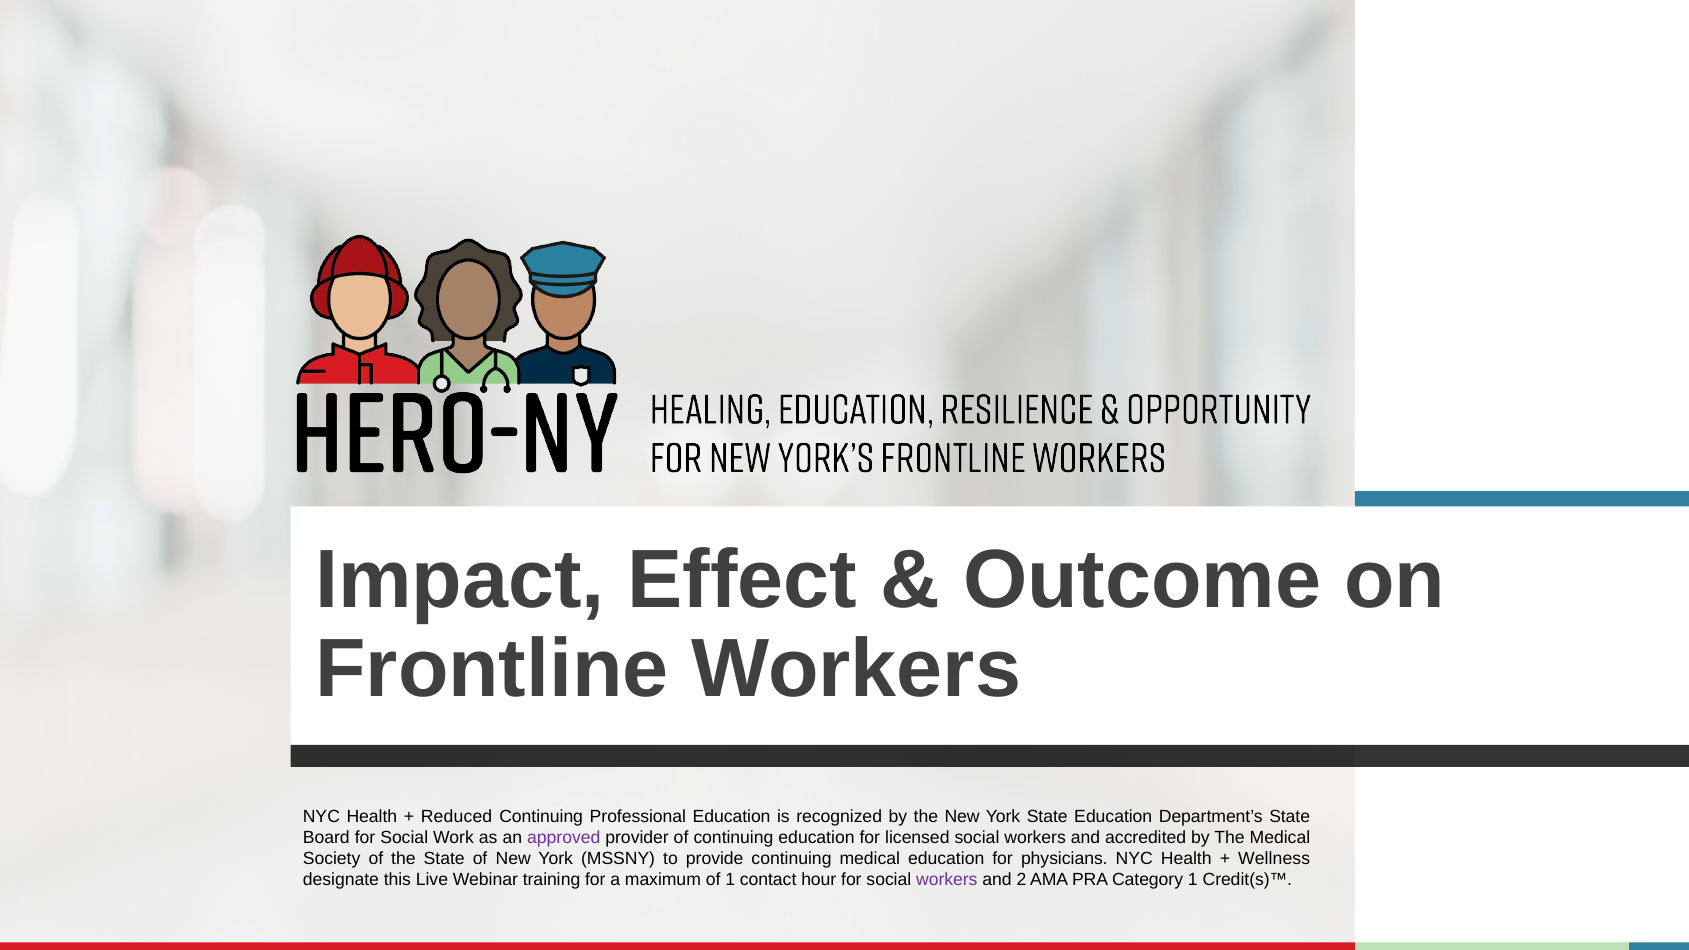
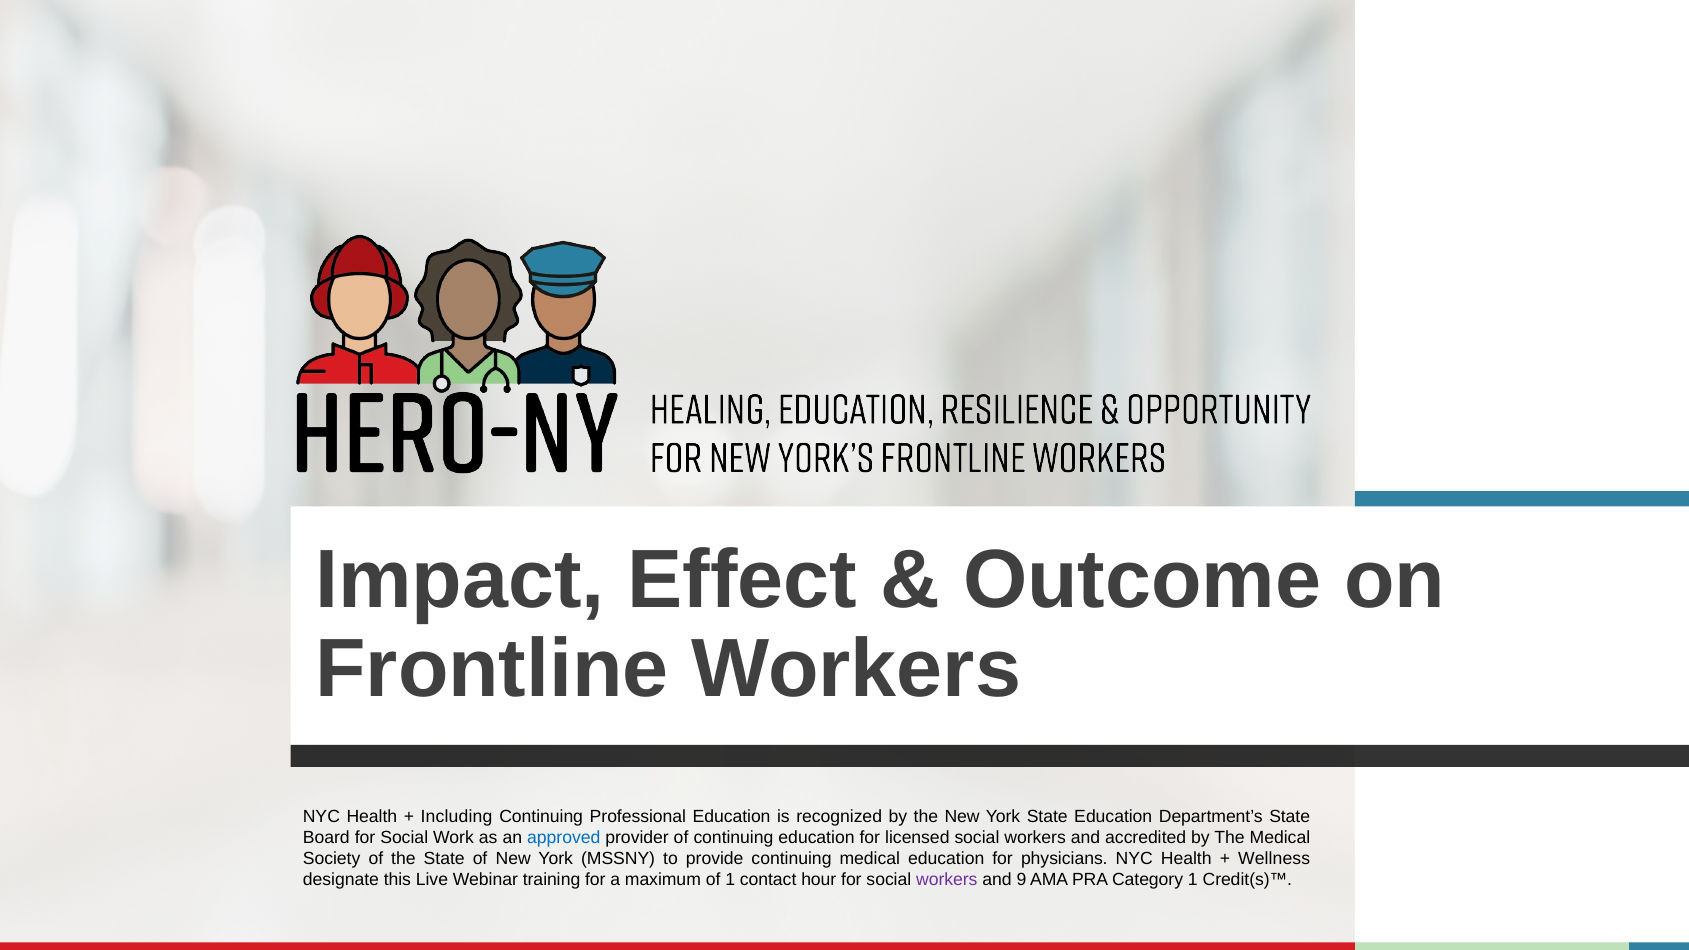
Reduced: Reduced -> Including (457, 817)
approved colour: purple -> blue (564, 838)
2: 2 -> 9 (1021, 880)
